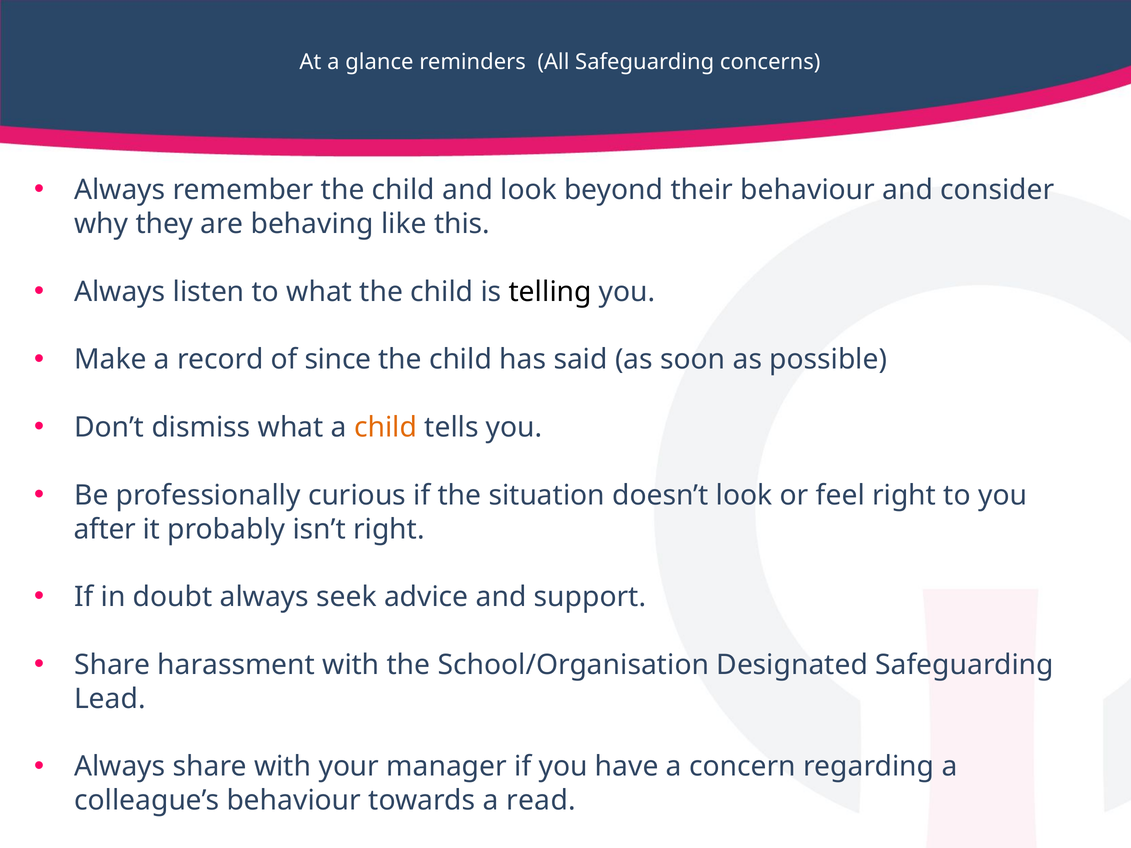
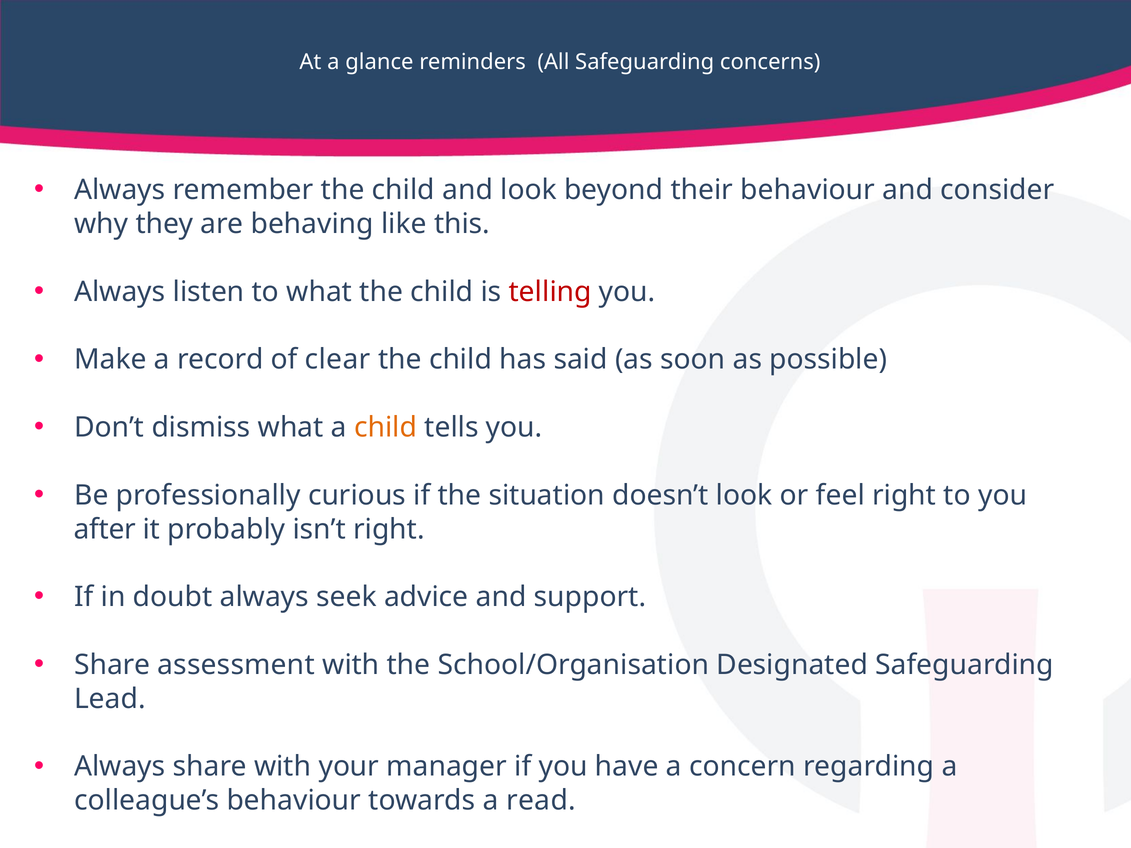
telling colour: black -> red (550, 292)
since: since -> clear (338, 360)
harassment: harassment -> assessment (236, 665)
